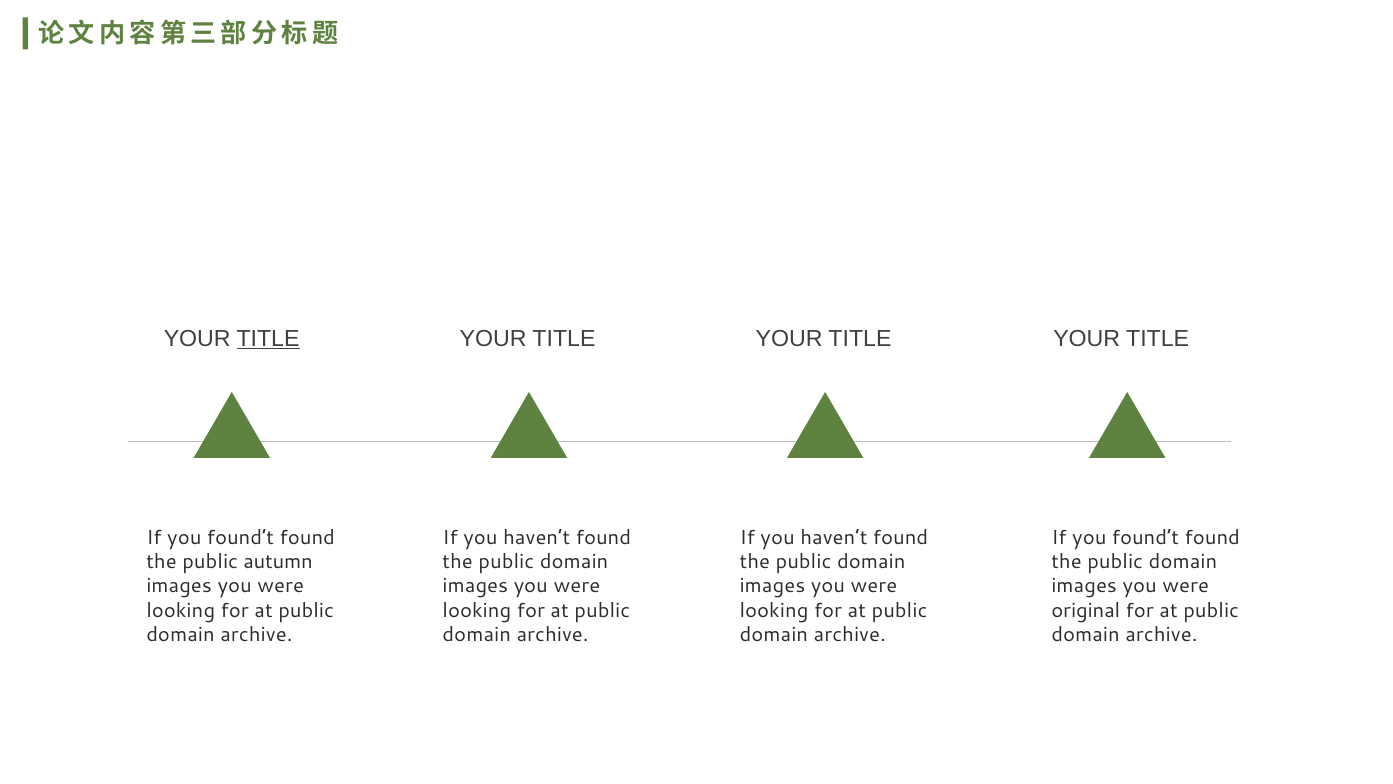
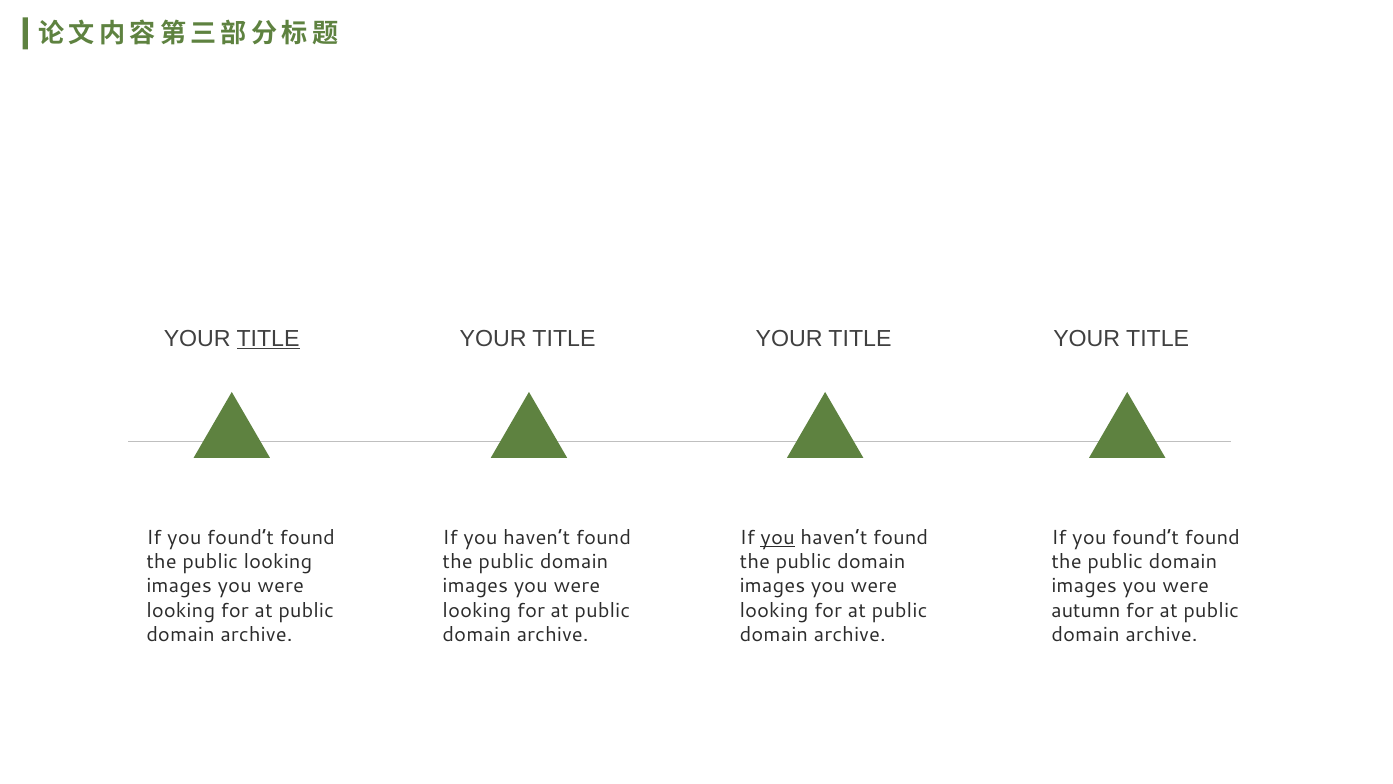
you underline: none -> present (778, 537)
public autumn: autumn -> looking (278, 561)
original: original -> autumn (1086, 610)
